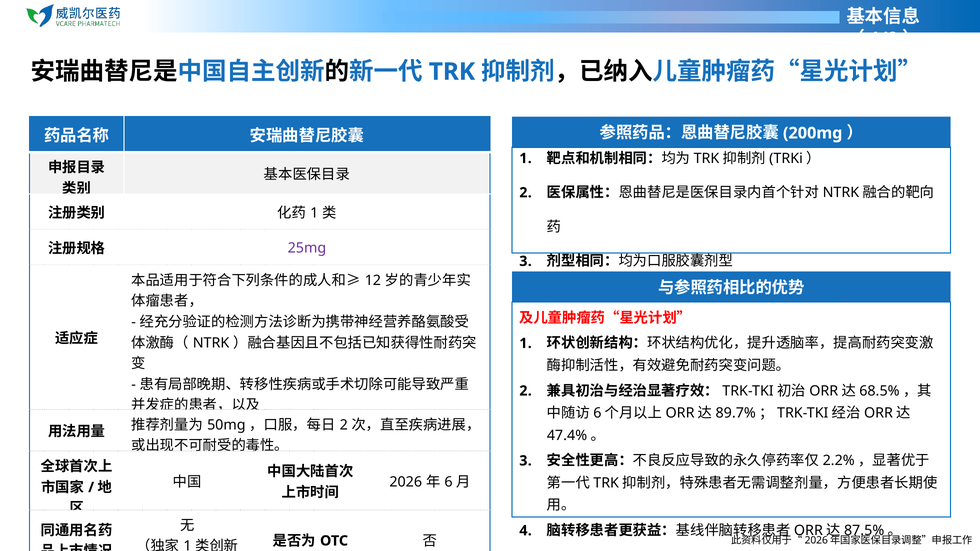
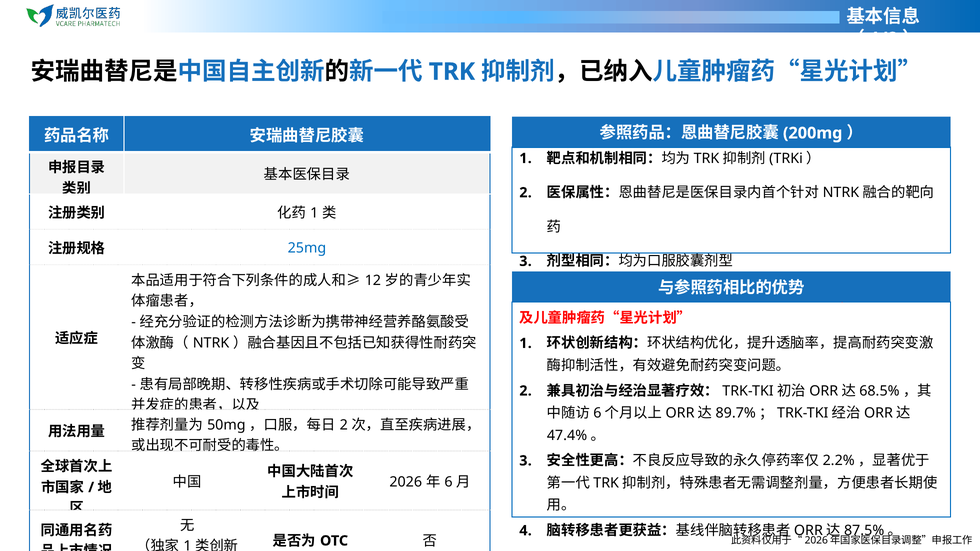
25mg colour: purple -> blue (307, 248)
